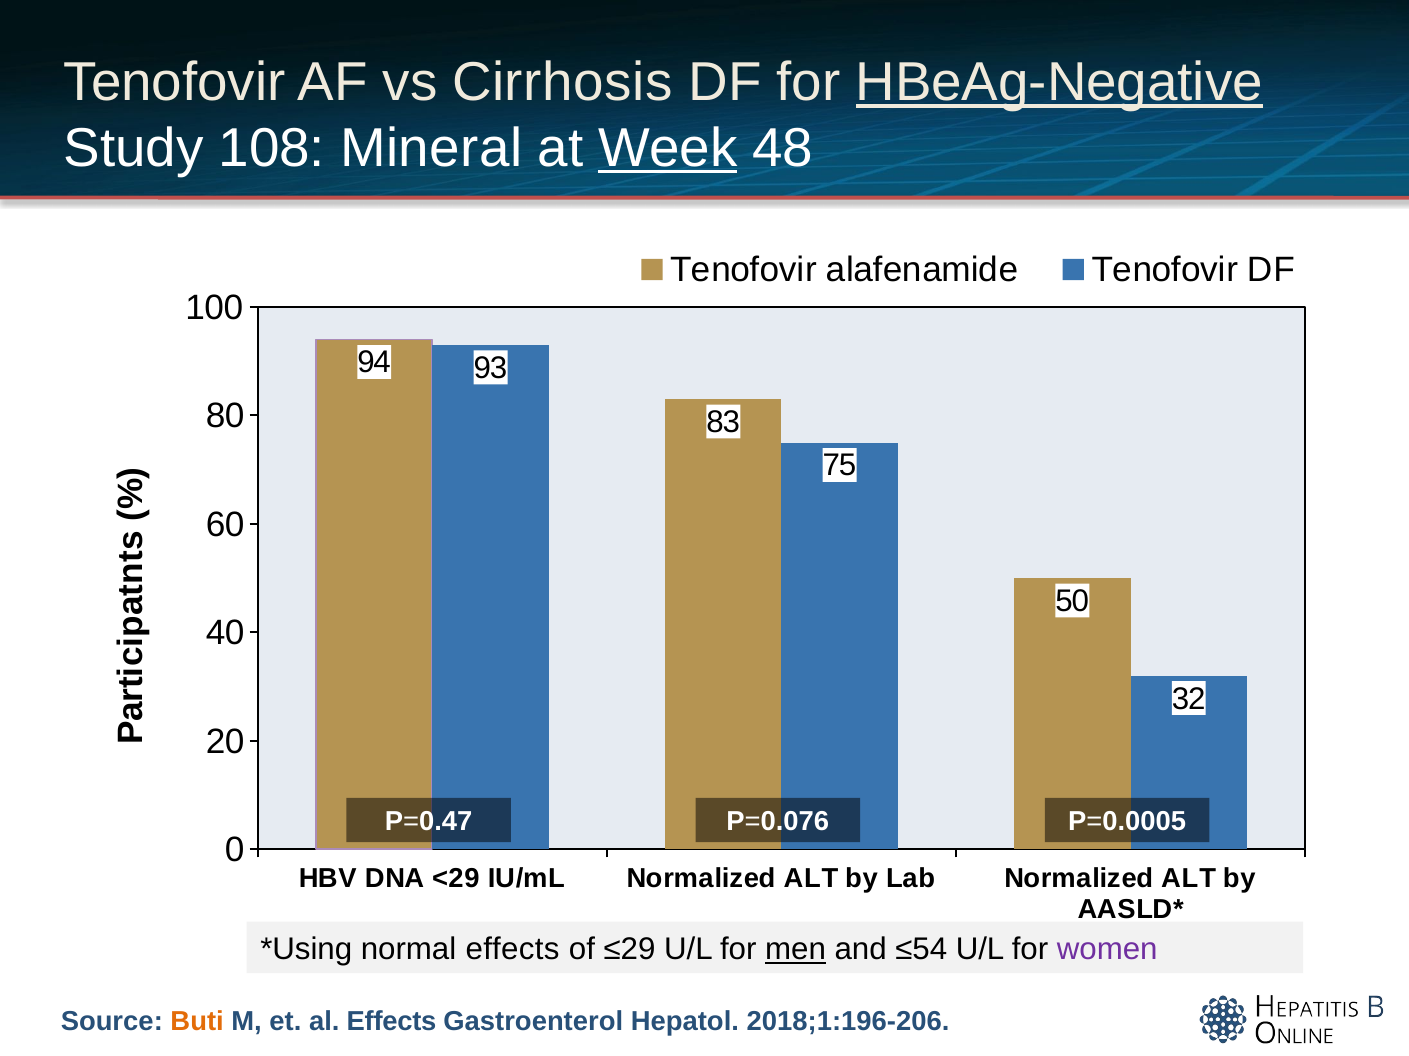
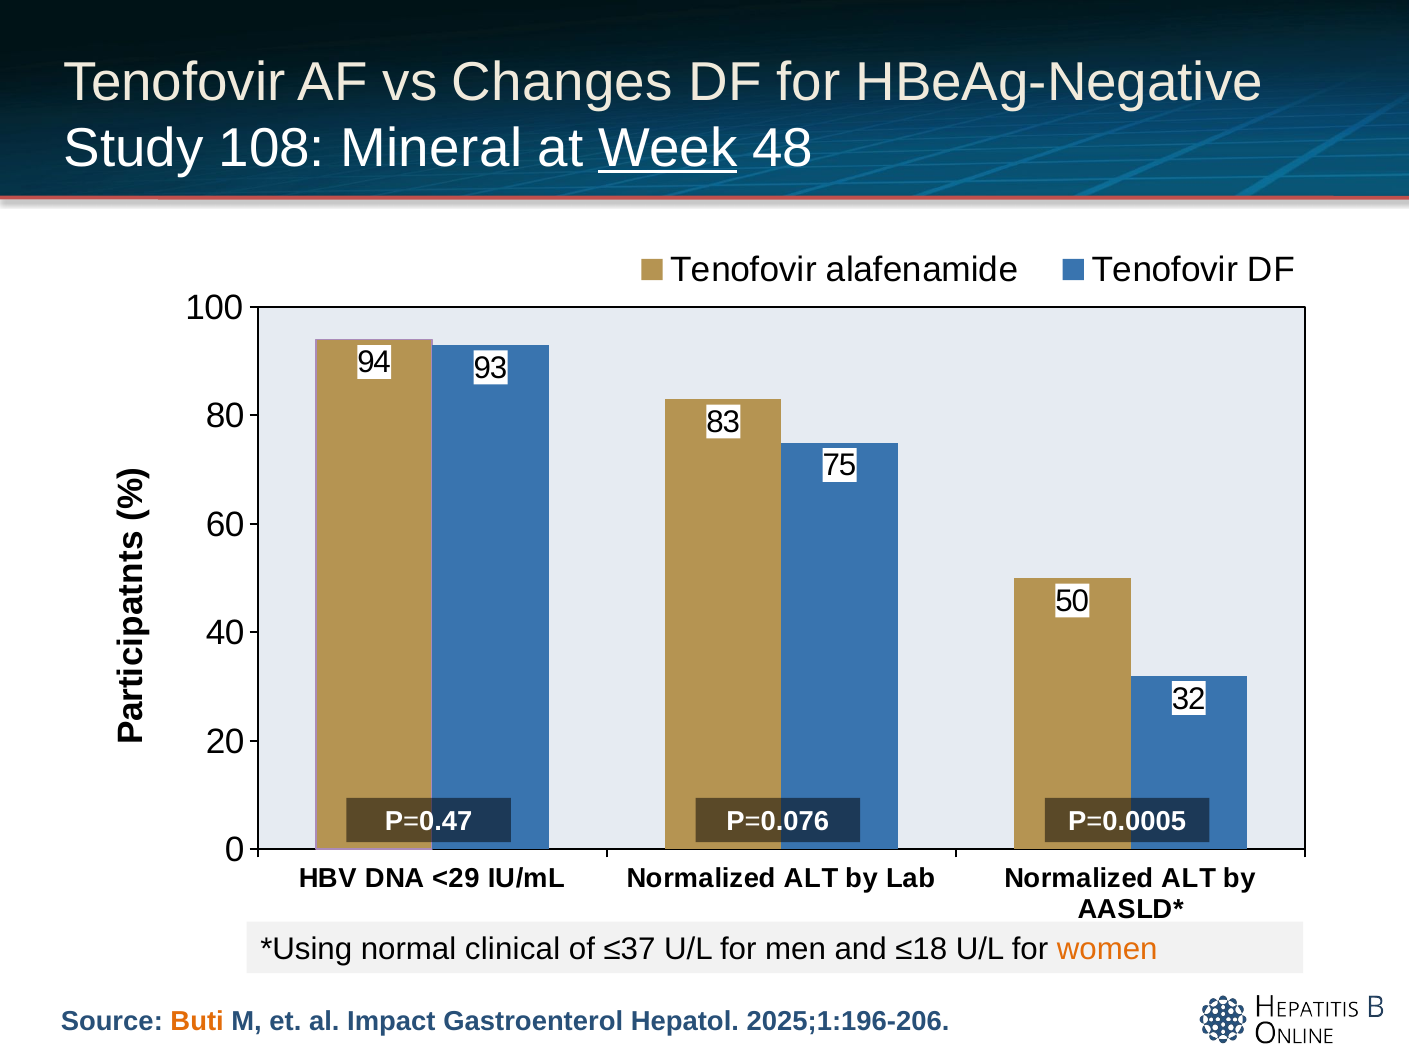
Cirrhosis: Cirrhosis -> Changes (562, 82)
HBeAg-Negative underline: present -> none (1059, 82)
normal effects: effects -> clinical (513, 950)
≤29: ≤29 -> ≤37 (630, 950)
men underline: present -> none (796, 950)
≤54: ≤54 -> ≤18 (921, 950)
women colour: purple -> orange (1107, 950)
al Effects: Effects -> Impact (391, 1022)
2018;1:196-206: 2018;1:196-206 -> 2025;1:196-206 (848, 1022)
